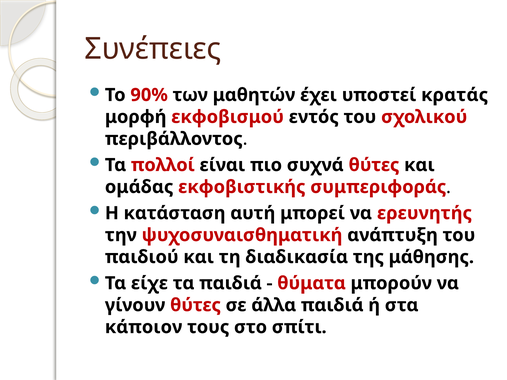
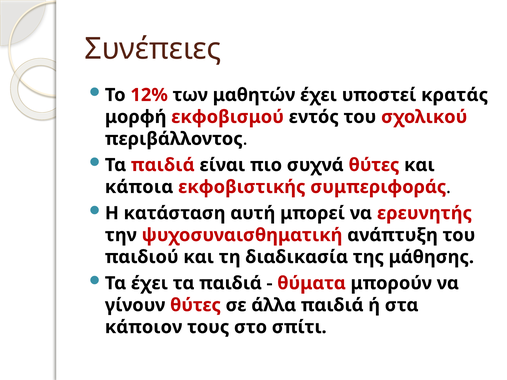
90%: 90% -> 12% (149, 95)
πολλοί: πολλοί -> παιδιά (163, 165)
ομάδας: ομάδας -> κάποια (139, 187)
Τα είχε: είχε -> έχει (149, 283)
